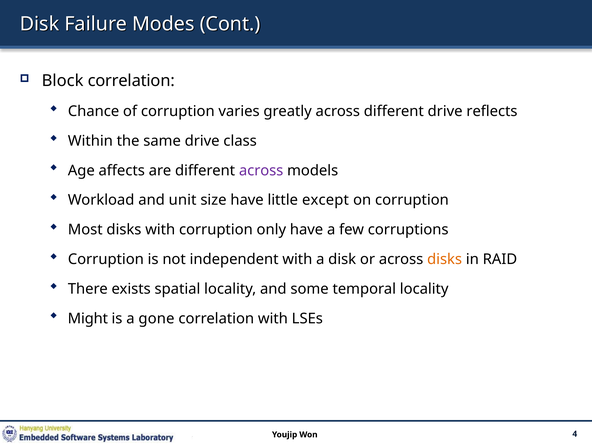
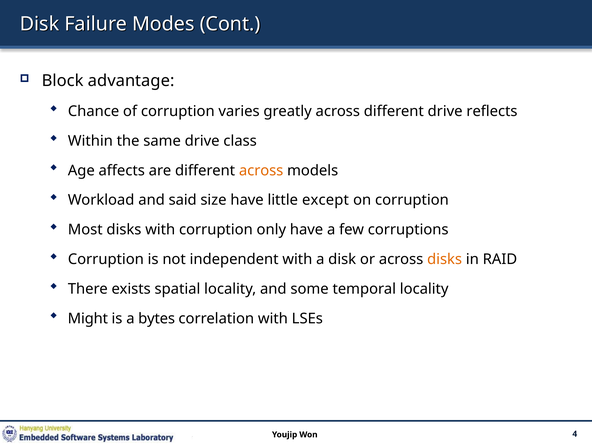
Block correlation: correlation -> advantage (131, 81)
across colour: purple -> orange (261, 171)
unit: unit -> said (183, 200)
gone: gone -> bytes (157, 319)
